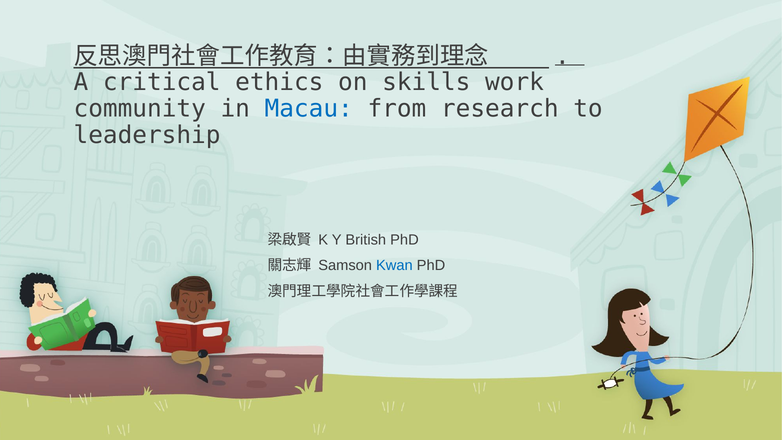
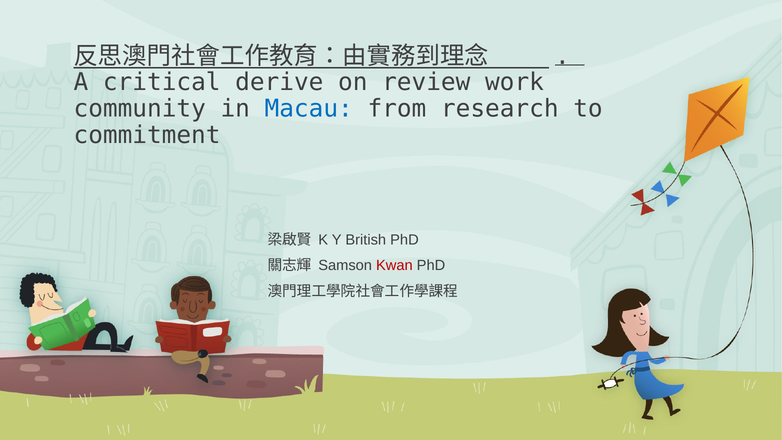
ethics: ethics -> derive (279, 82)
skills: skills -> review (426, 82)
leadership: leadership -> commitment (147, 135)
Kwan colour: blue -> red (394, 266)
